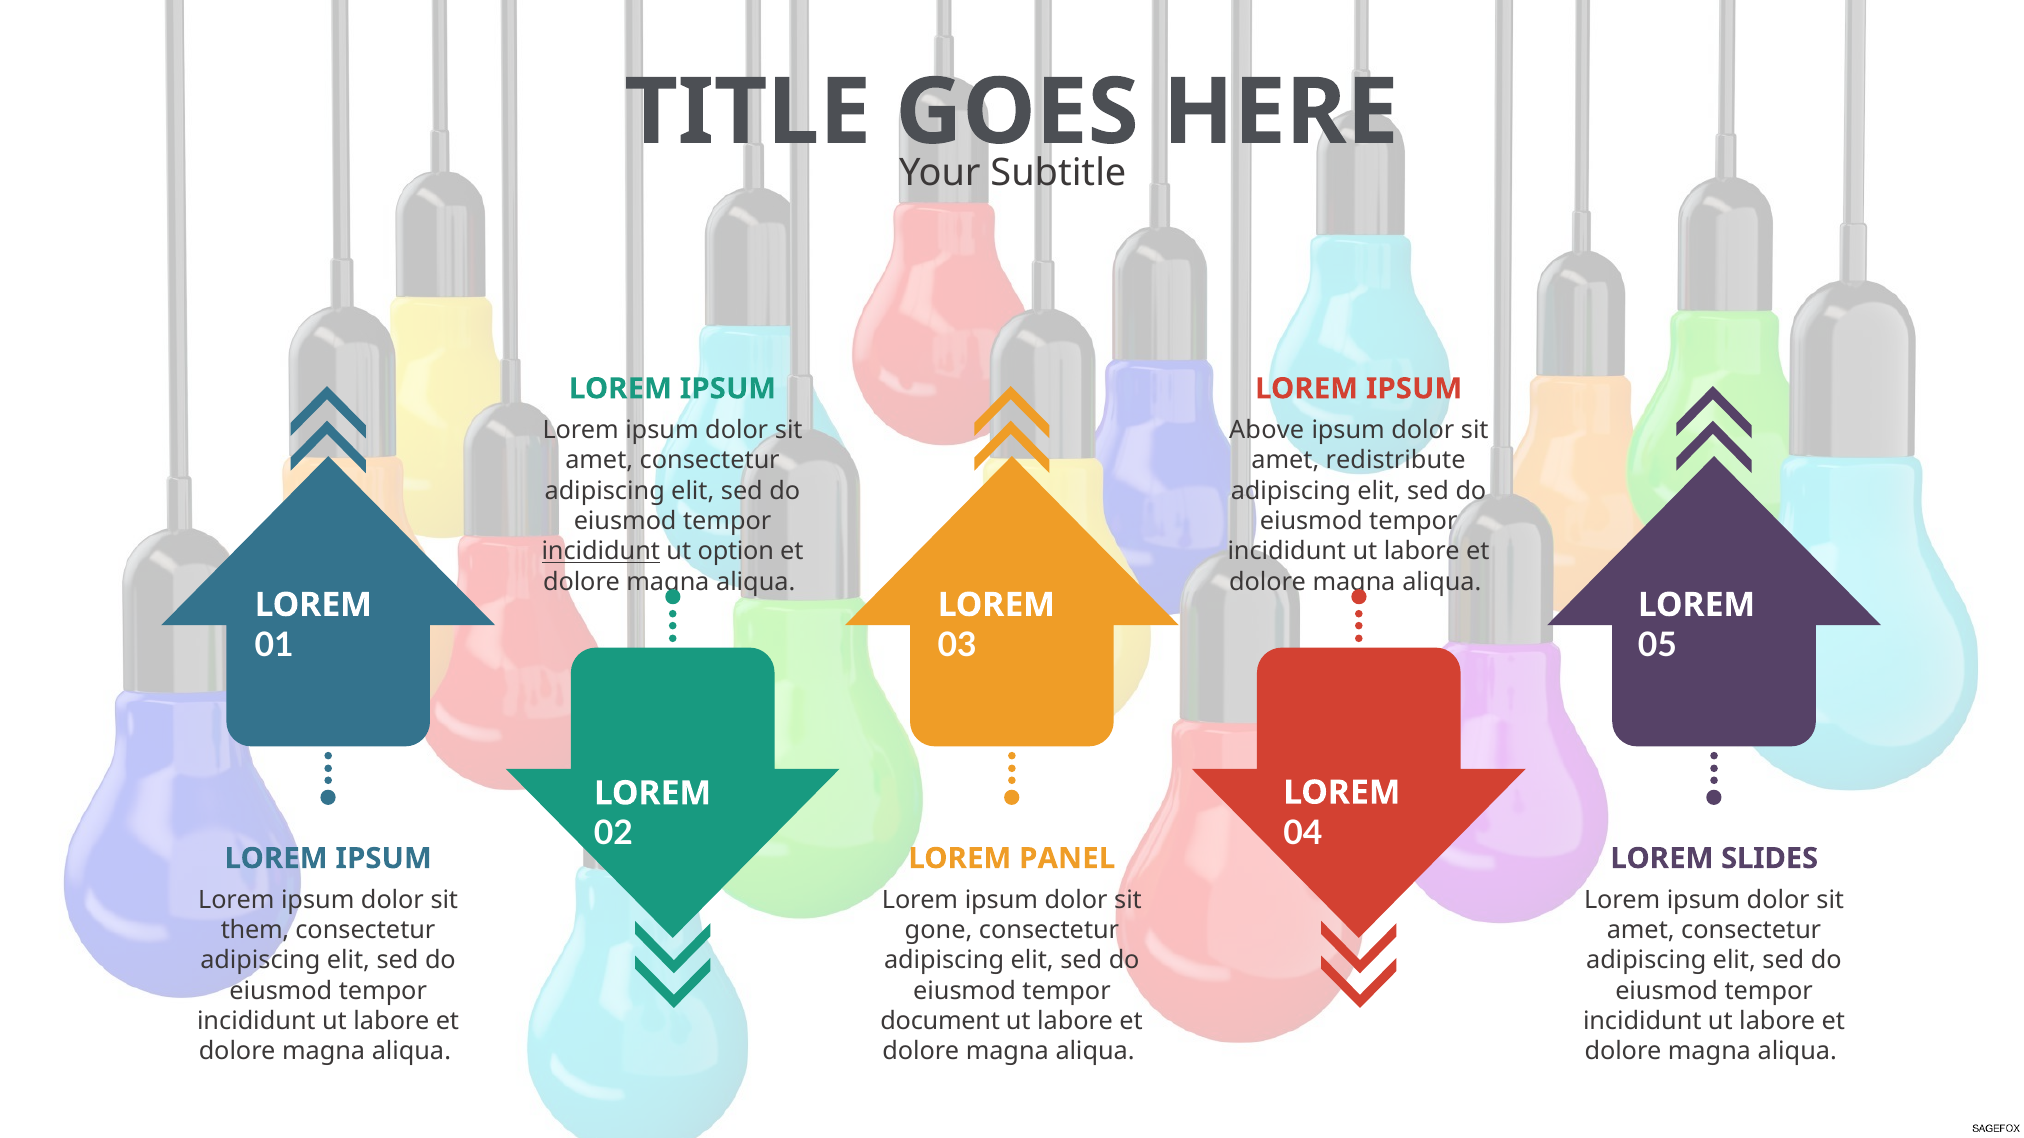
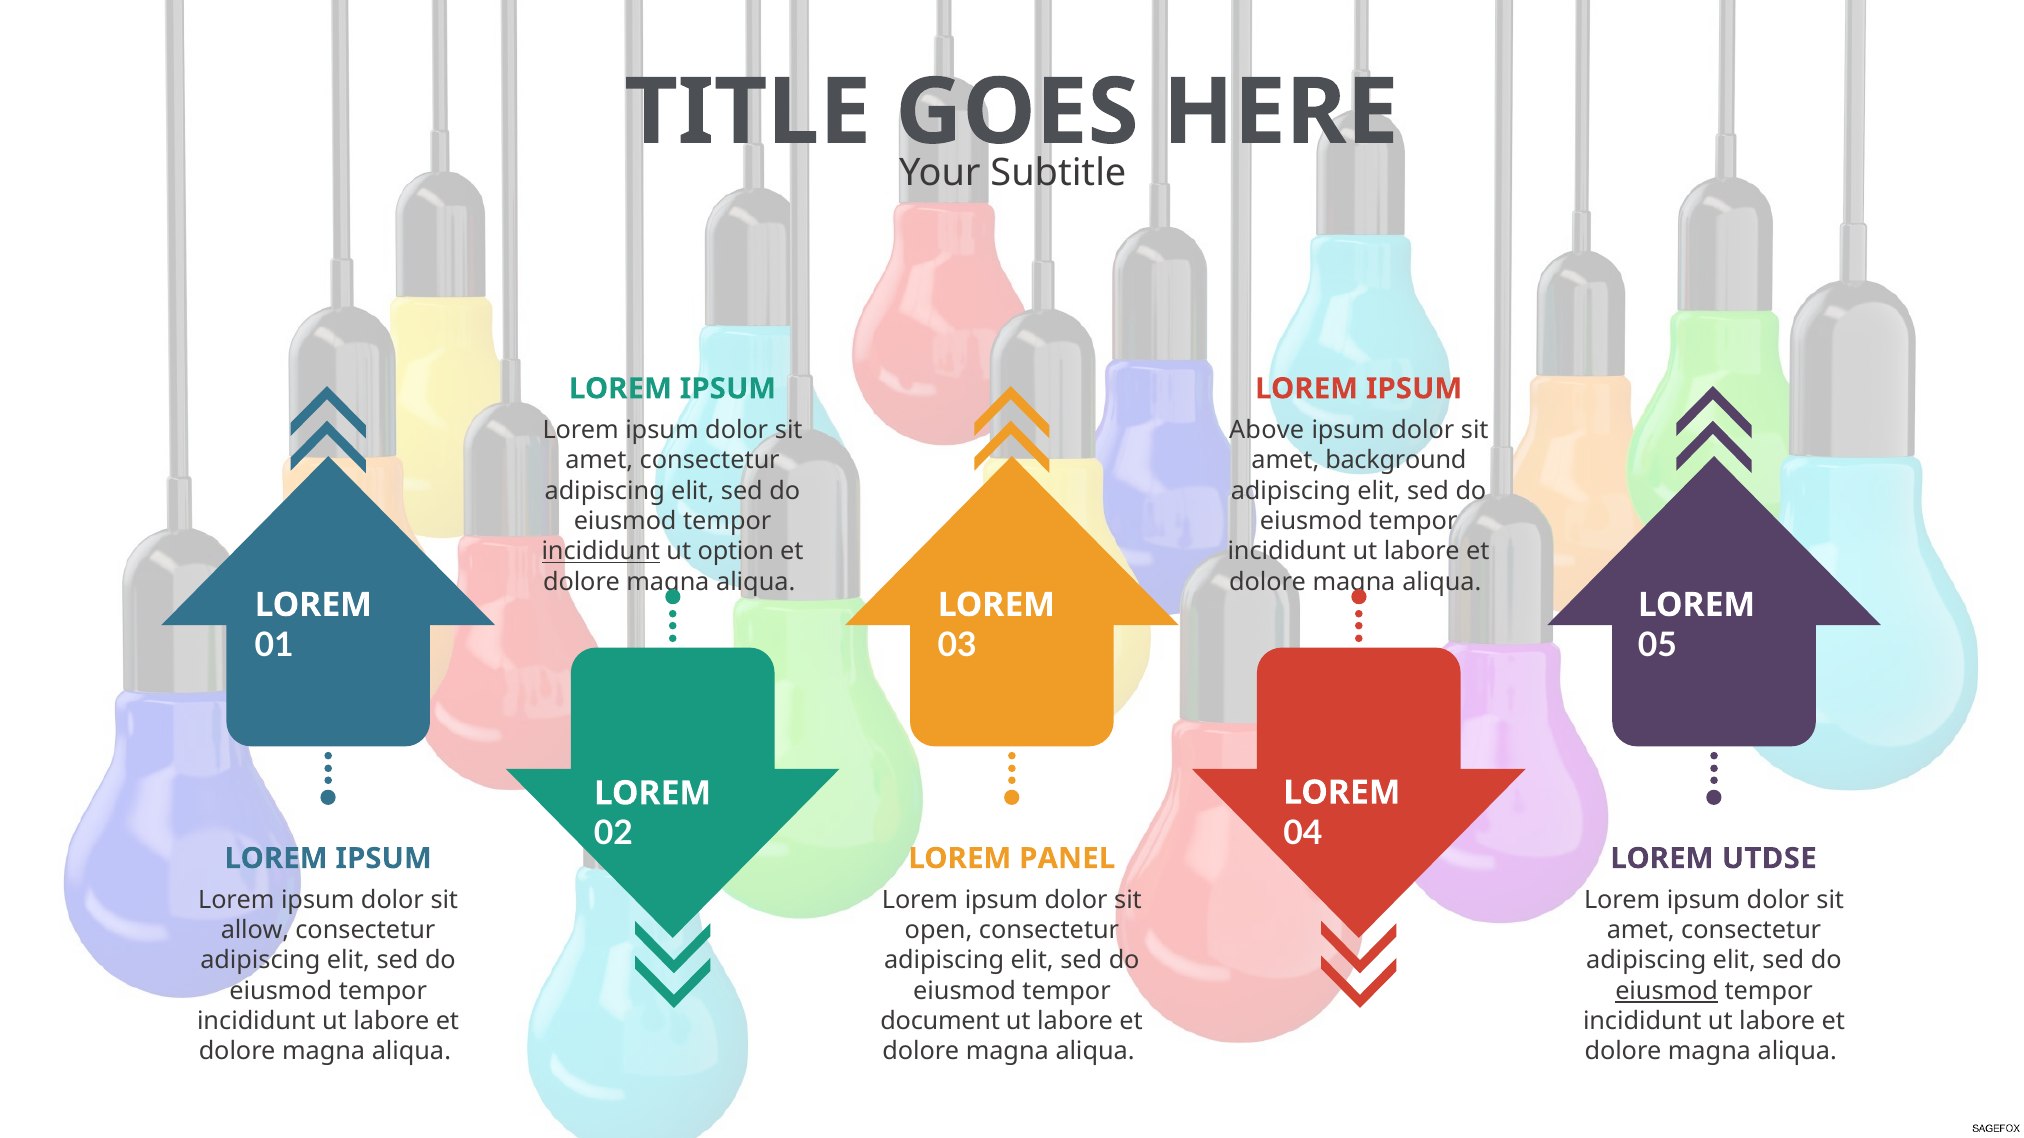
redistribute: redistribute -> background (1396, 461)
SLIDES: SLIDES -> UTDSE (1769, 859)
them: them -> allow (255, 931)
gone: gone -> open (939, 931)
eiusmod underline: none -> present (1667, 991)
